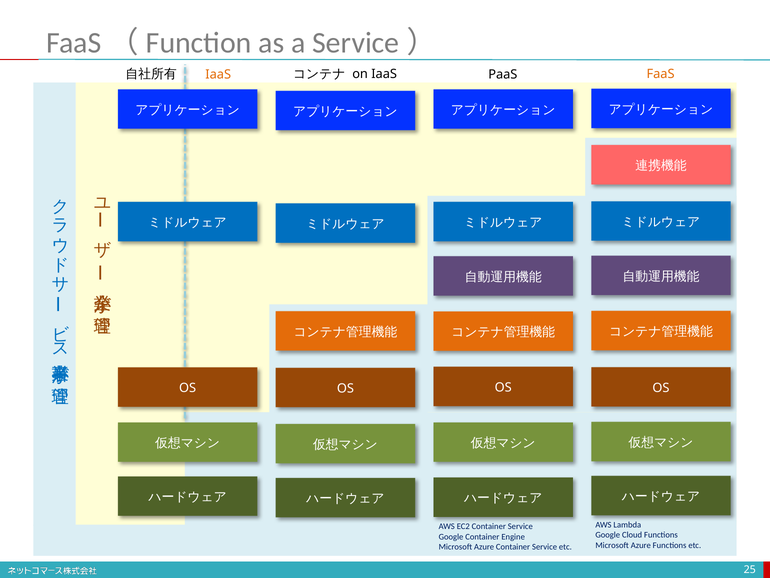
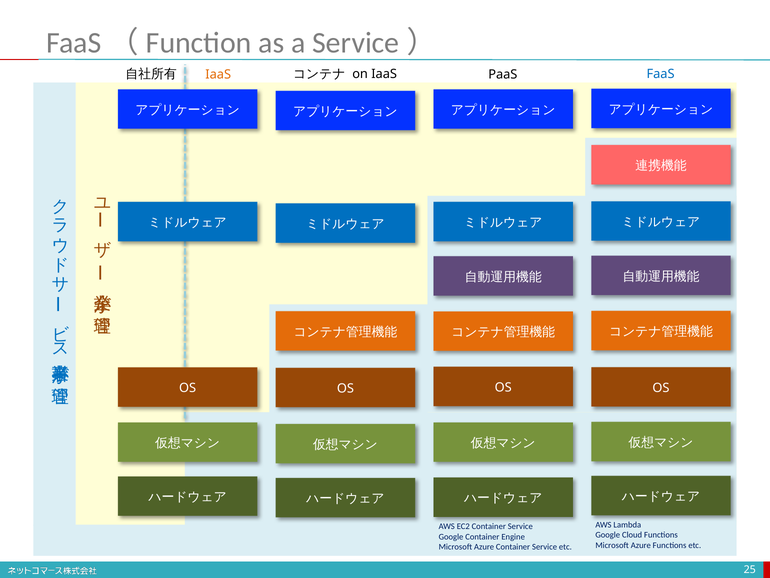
FaaS colour: orange -> blue (661, 74)
